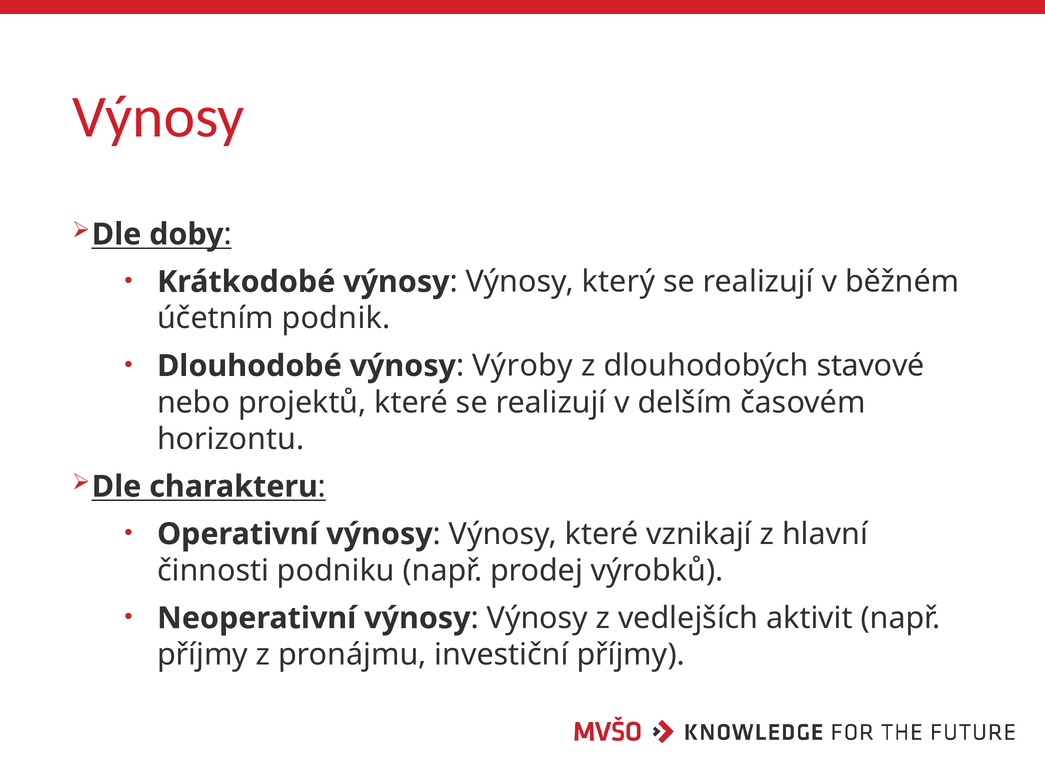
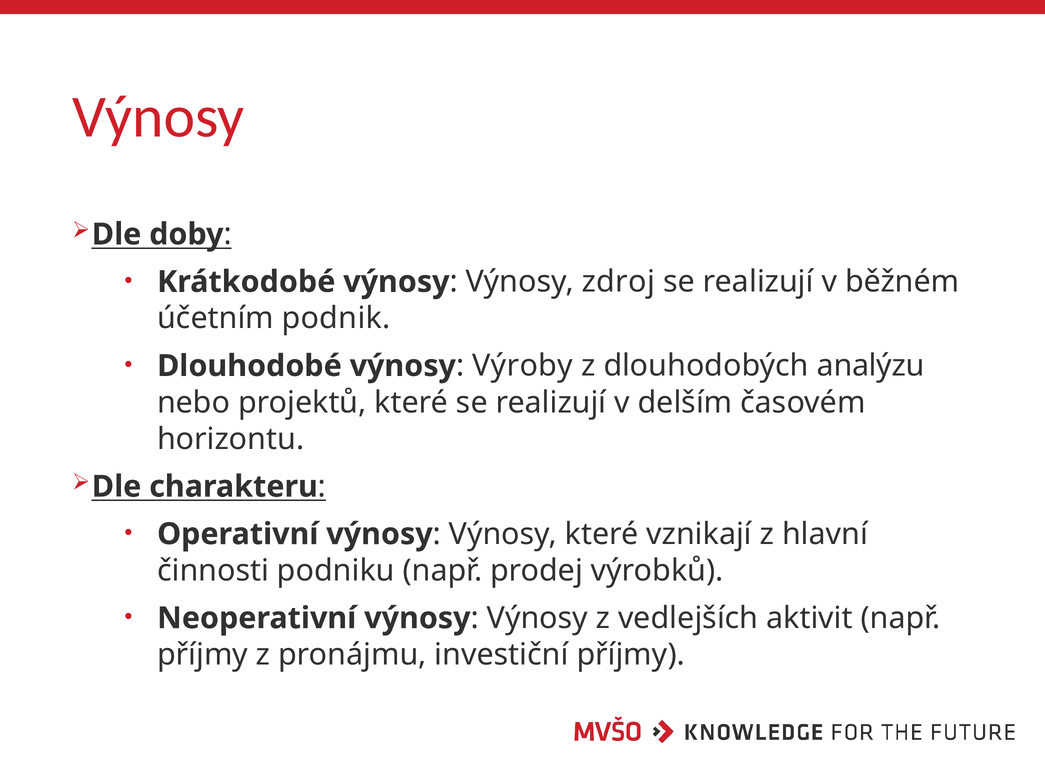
který: který -> zdroj (618, 282)
stavové: stavové -> analýzu (871, 366)
